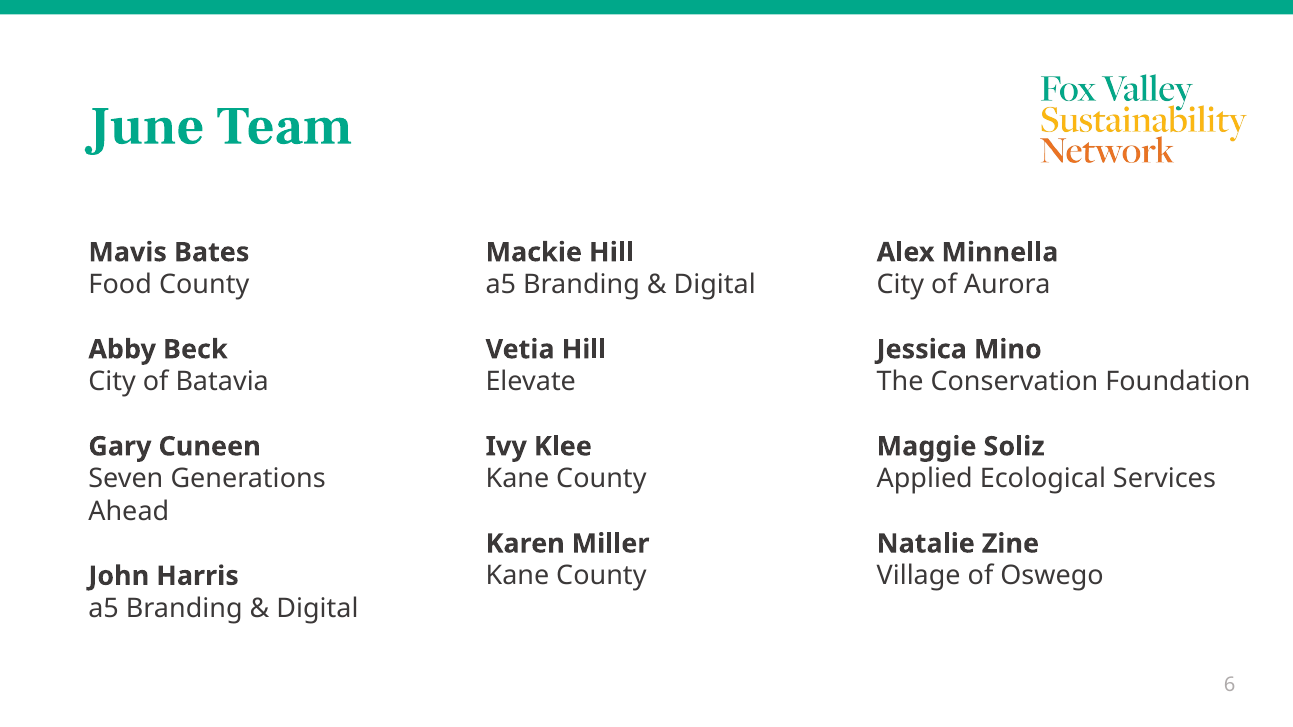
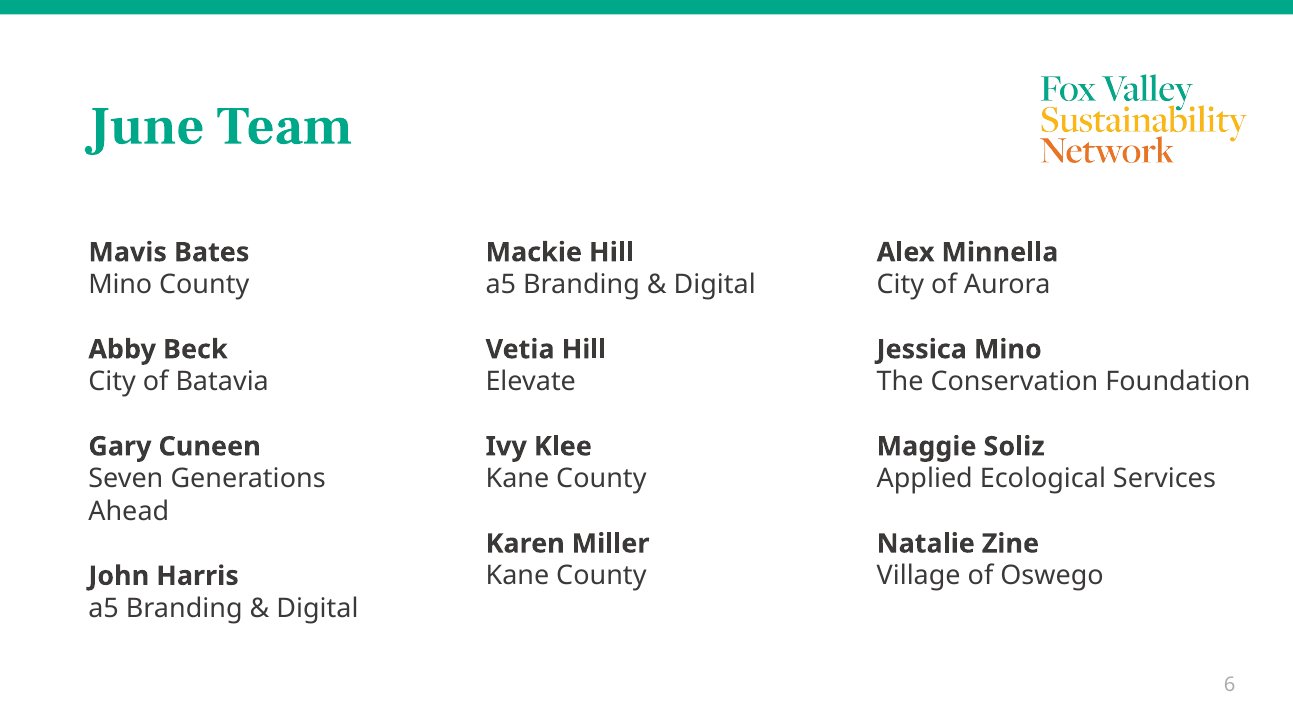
Food: Food -> Mino (120, 285)
